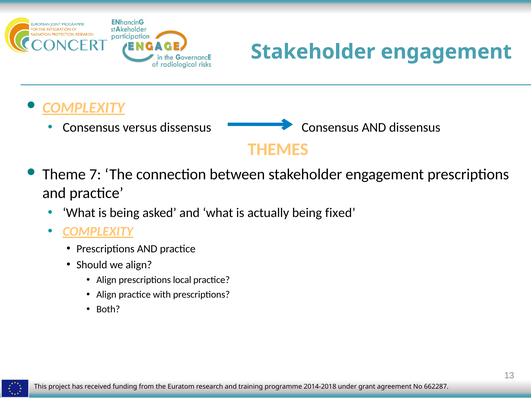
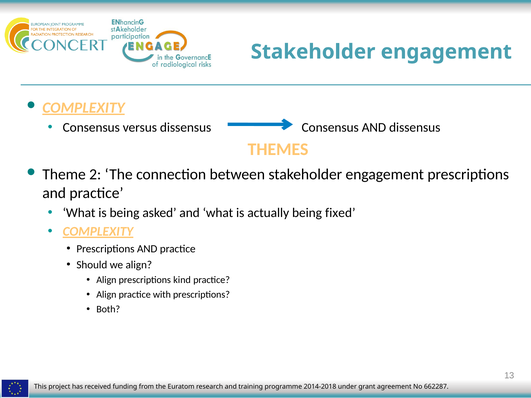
7: 7 -> 2 (95, 175)
local: local -> kind (182, 280)
